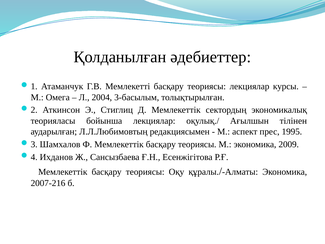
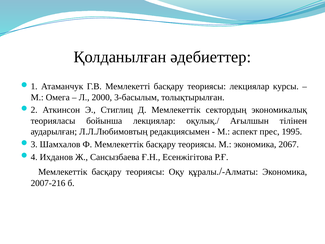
2004: 2004 -> 2000 (102, 97)
2009: 2009 -> 2067 (289, 144)
